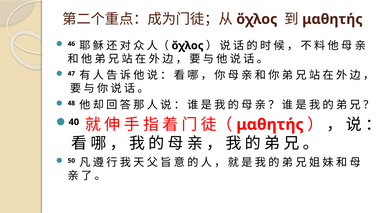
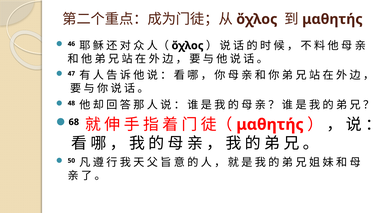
40: 40 -> 68 (74, 122)
